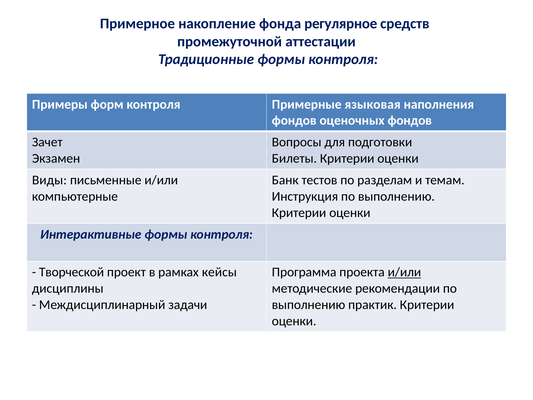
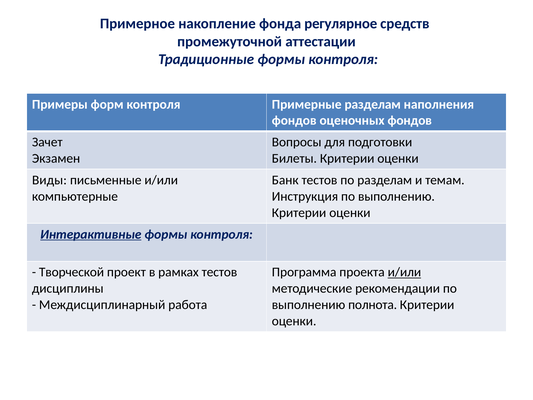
Примерные языковая: языковая -> разделам (373, 104)
Интерактивные underline: none -> present (91, 234)
рамках кейсы: кейсы -> тестов (219, 272)
задачи: задачи -> работа (188, 305)
практик: практик -> полнота (373, 305)
